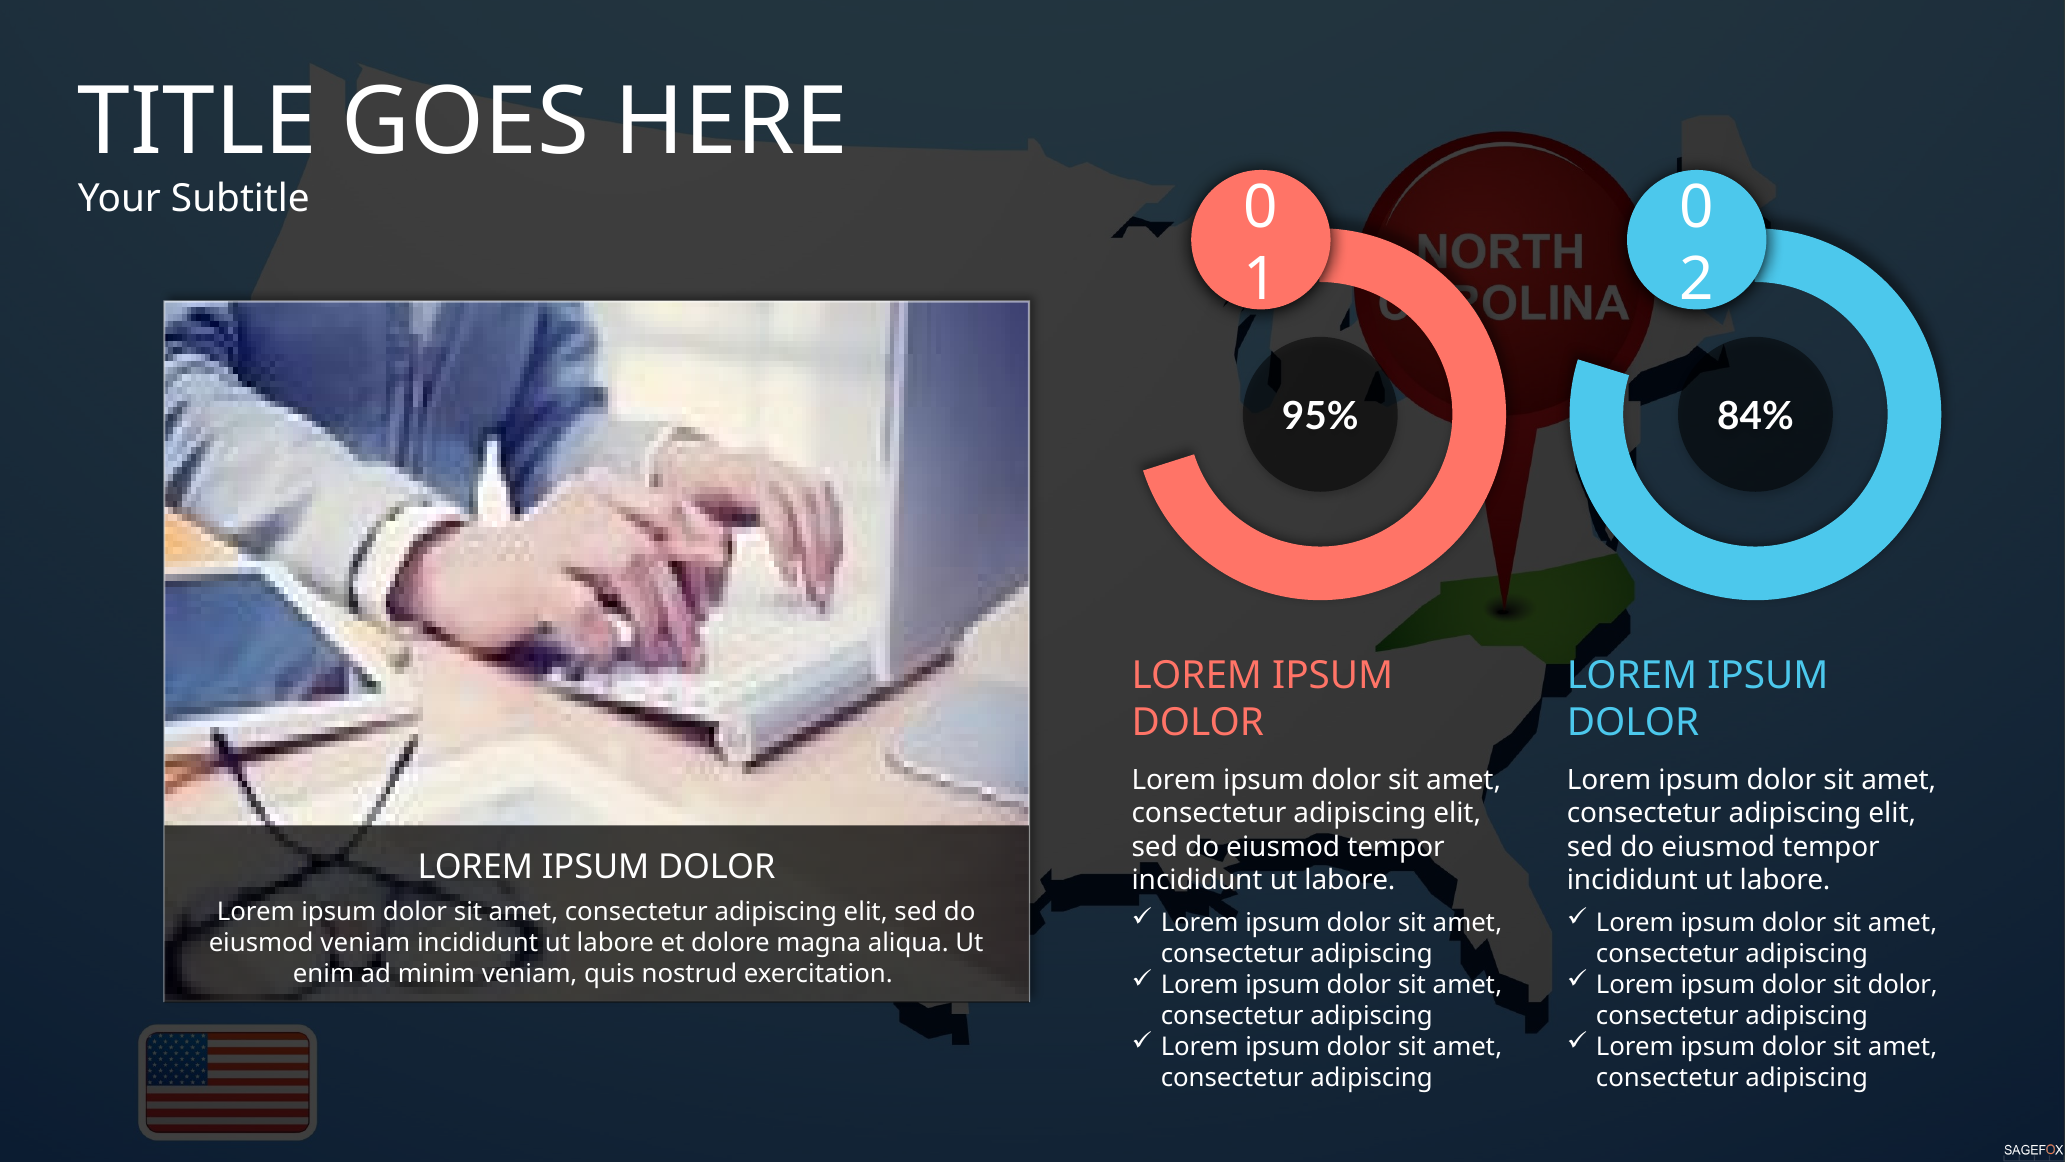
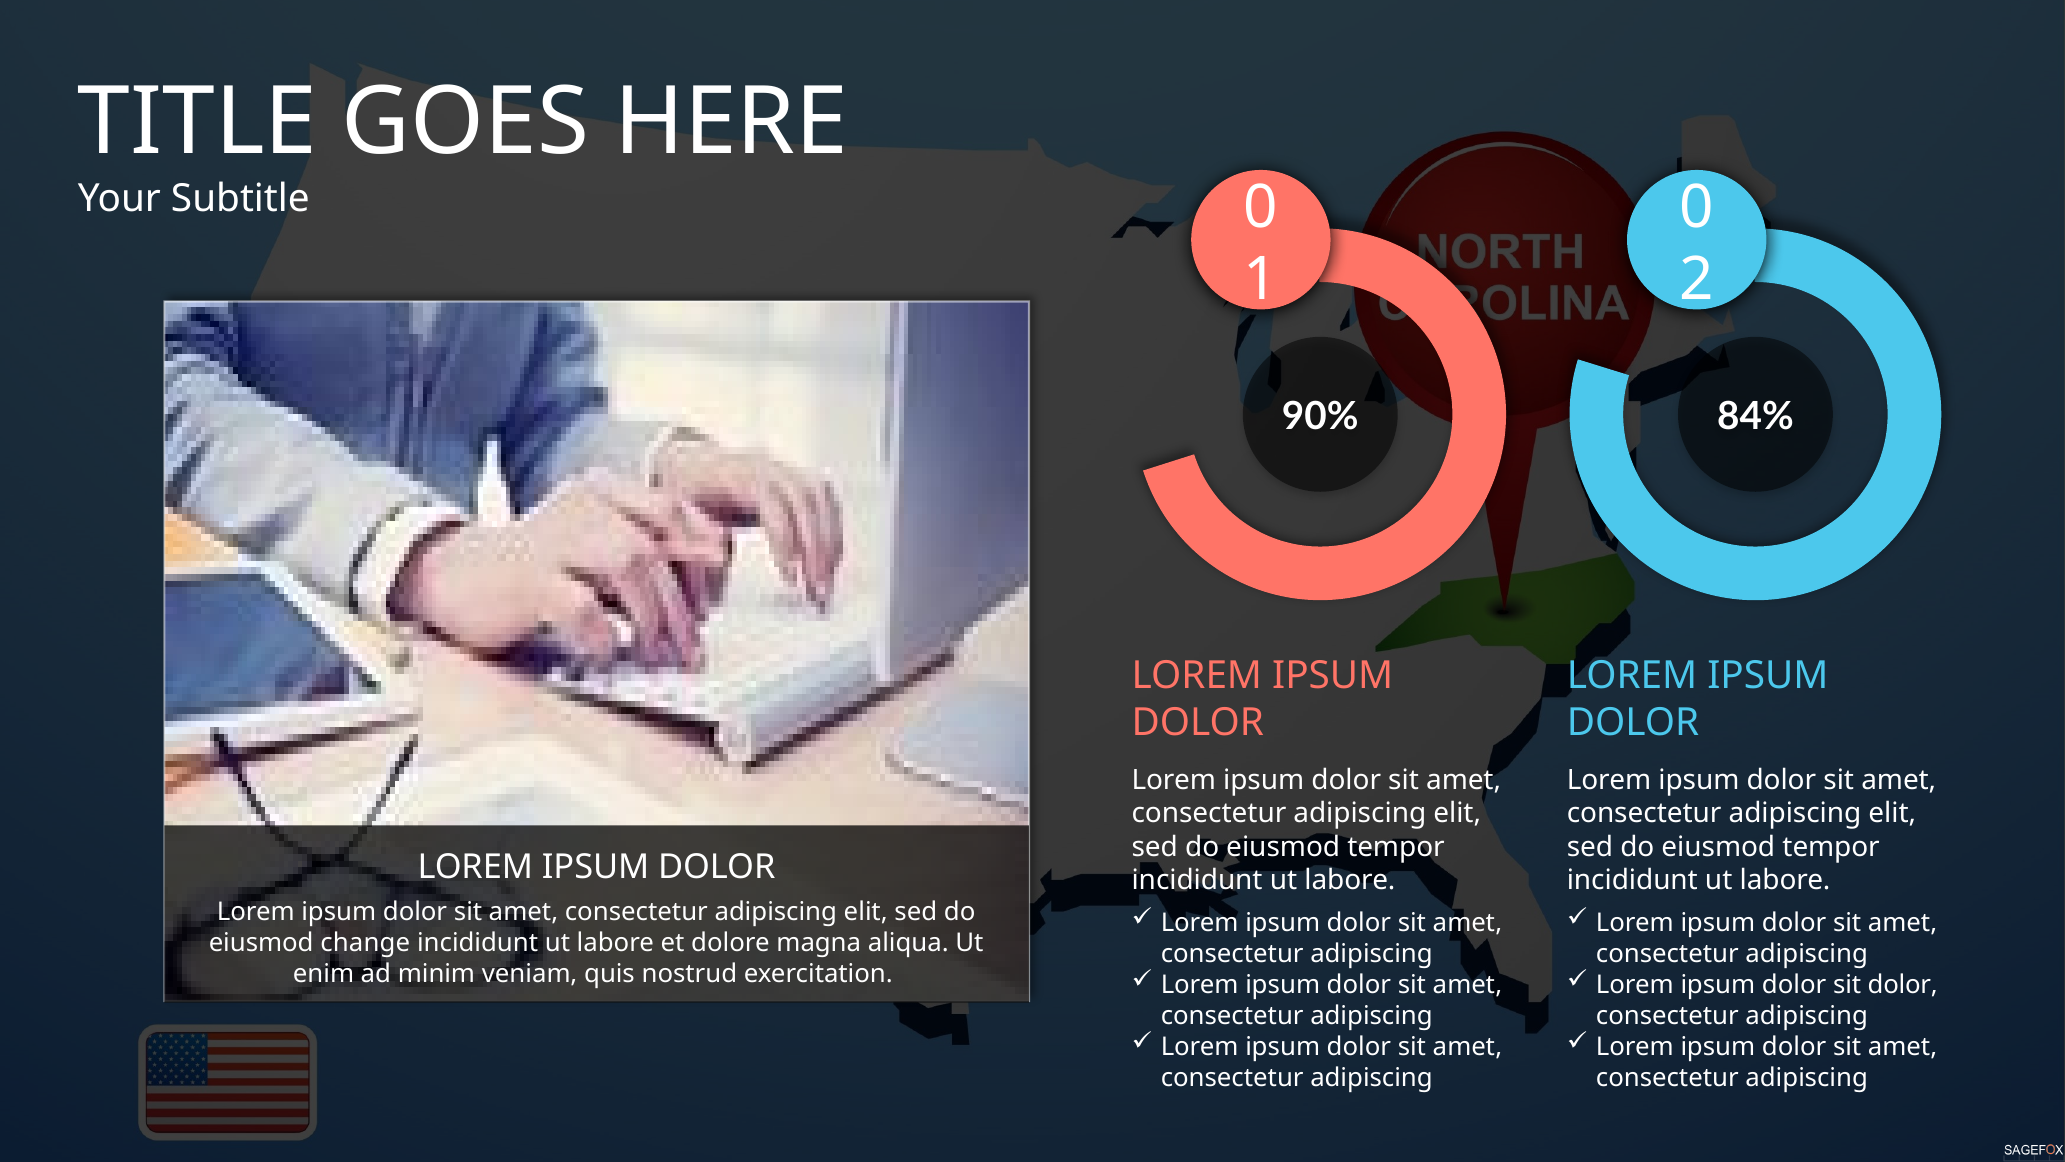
95%: 95% -> 90% (1320, 417)
eiusmod veniam: veniam -> change (365, 942)
